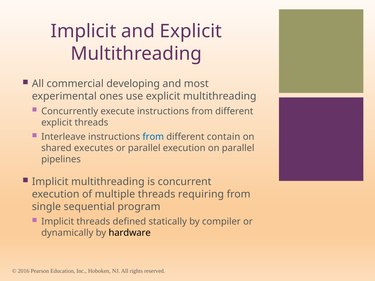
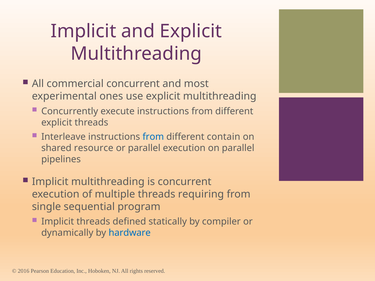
commercial developing: developing -> concurrent (133, 84)
executes: executes -> resource (94, 148)
hardware colour: black -> blue (130, 233)
